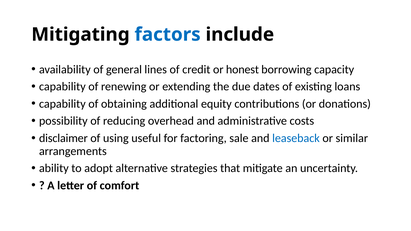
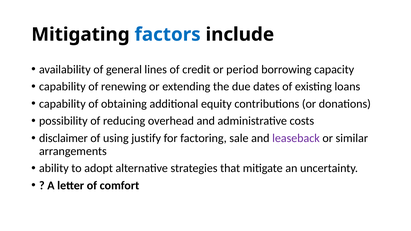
honest: honest -> period (242, 69)
useful: useful -> justify (146, 138)
leaseback colour: blue -> purple (296, 138)
